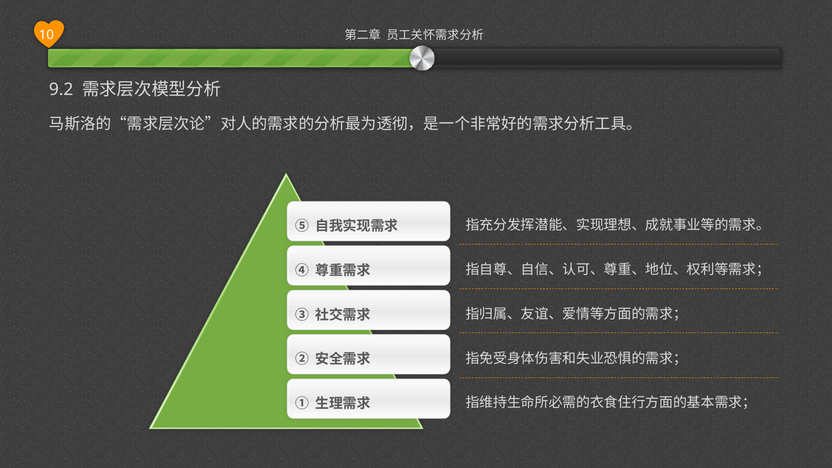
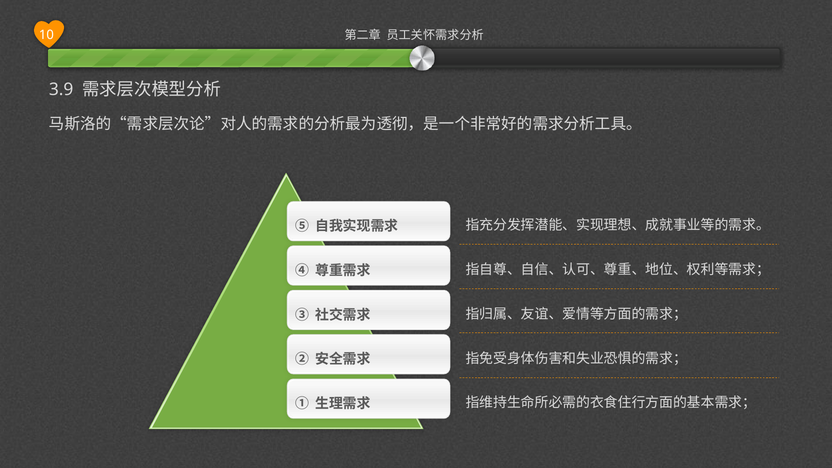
9.2: 9.2 -> 3.9 (61, 90)
